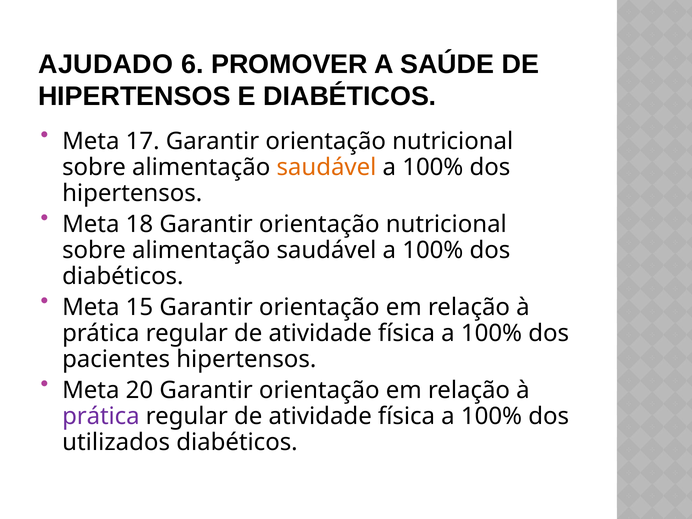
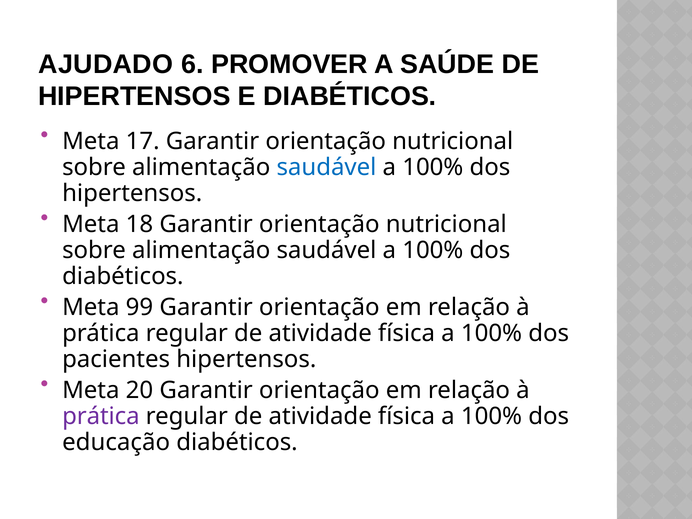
saudável colour: orange -> blue (326, 167)
15: 15 -> 99 (139, 307)
utilizados: utilizados -> educação (116, 442)
